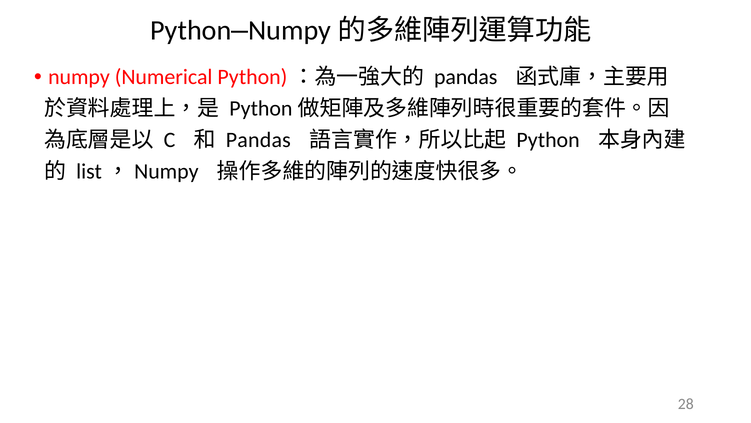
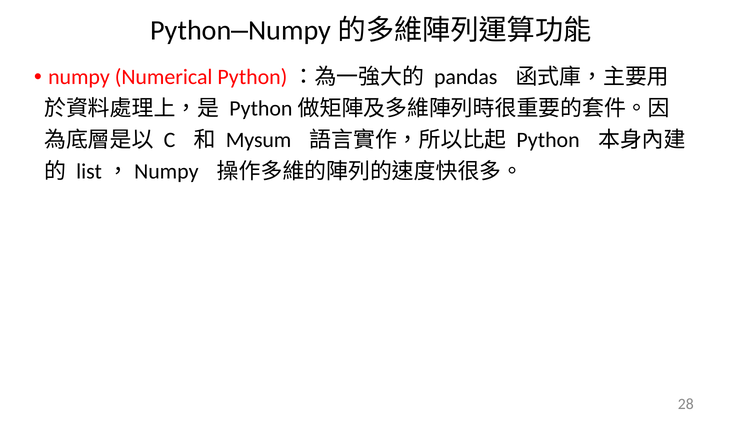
Pandas: Pandas -> Mysum (259, 140)
